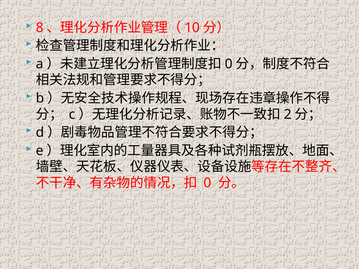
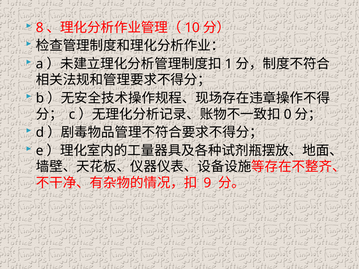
0: 0 -> 1 (229, 64)
2: 2 -> 0 (288, 114)
0: 0 -> 9 (207, 183)
